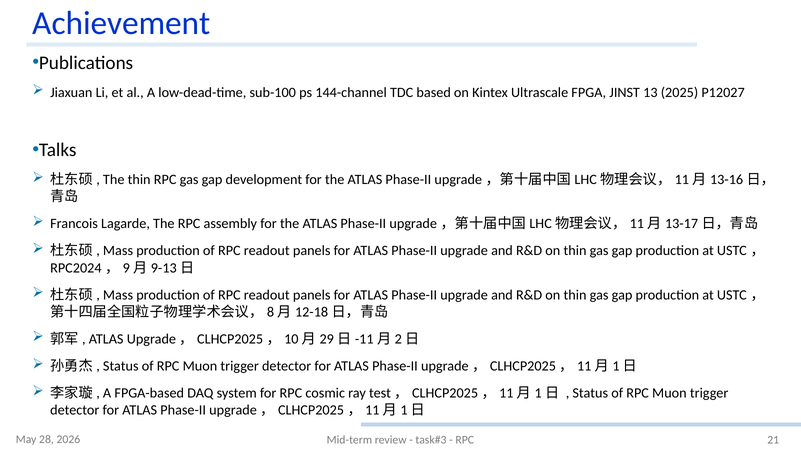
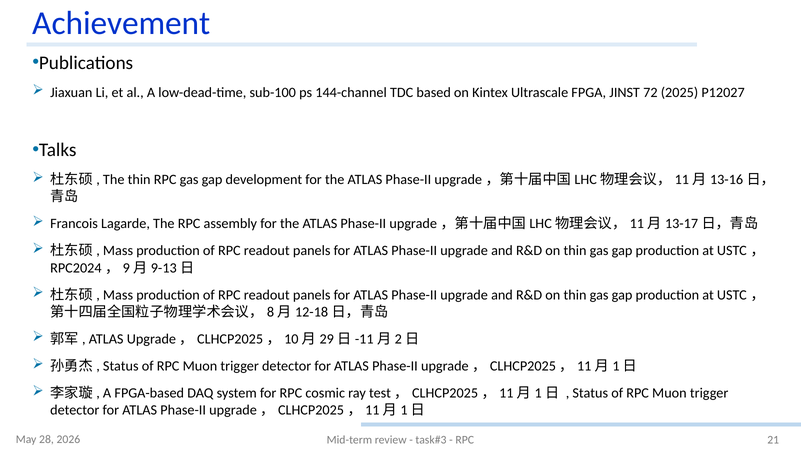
13: 13 -> 72 (650, 92)
